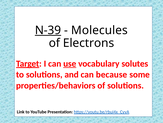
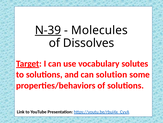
Electrons: Electrons -> Dissolves (89, 43)
use underline: present -> none (70, 63)
because: because -> solution (112, 74)
